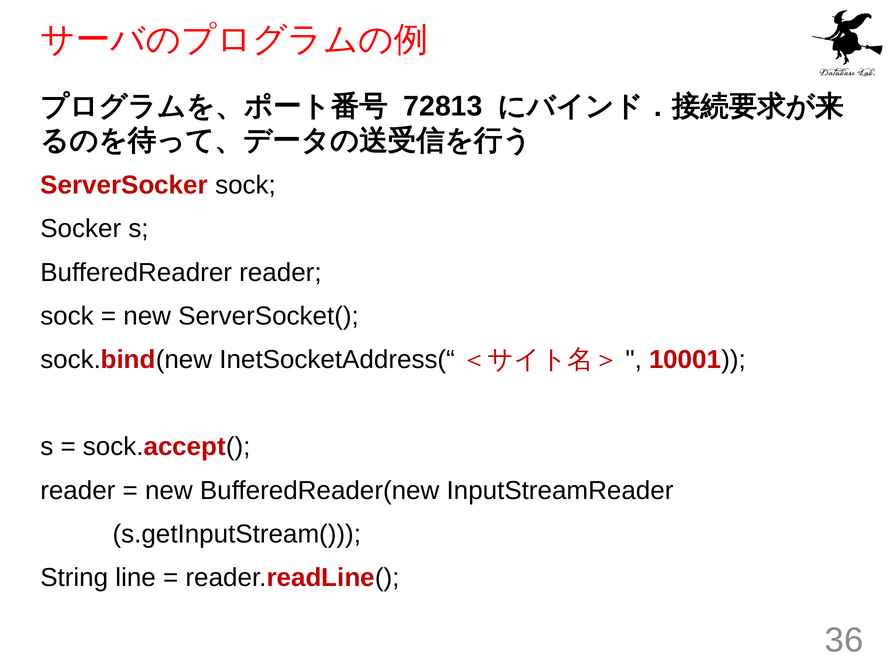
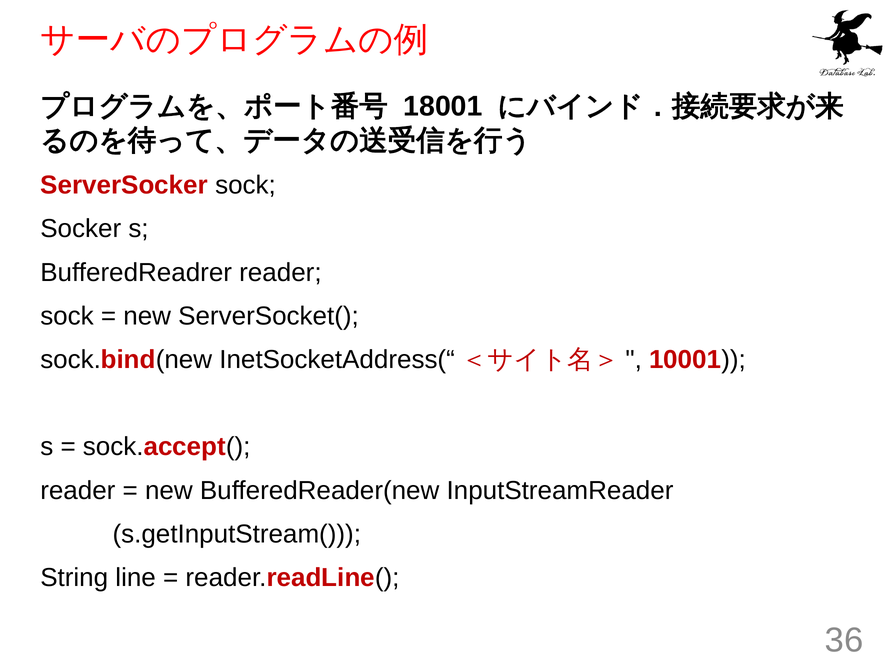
72813: 72813 -> 18001 (443, 106)
